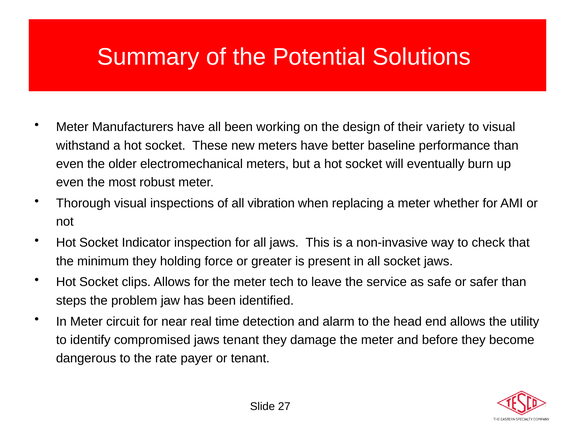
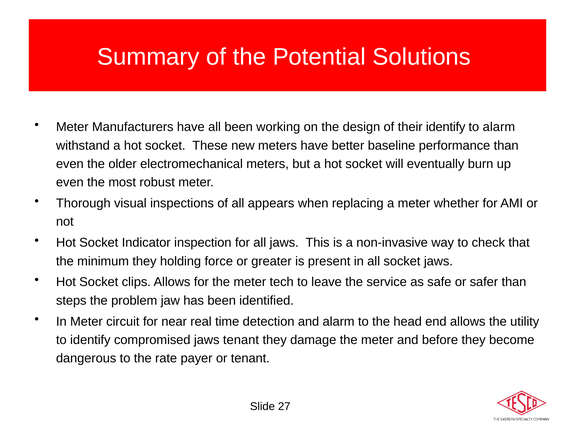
their variety: variety -> identify (446, 127)
to visual: visual -> alarm (499, 127)
vibration: vibration -> appears (271, 203)
